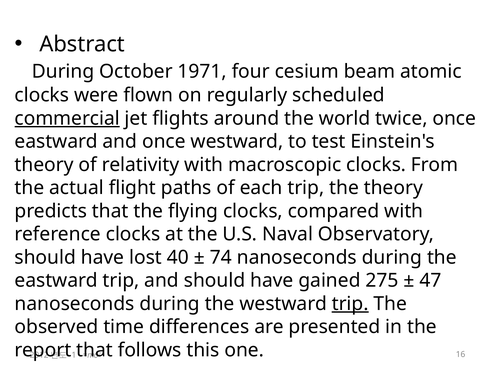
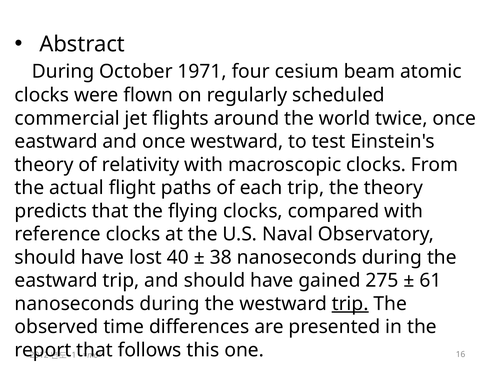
commercial underline: present -> none (67, 118)
74: 74 -> 38 (221, 257)
47: 47 -> 61 (430, 280)
